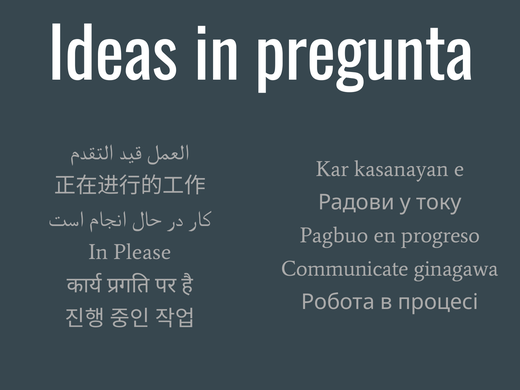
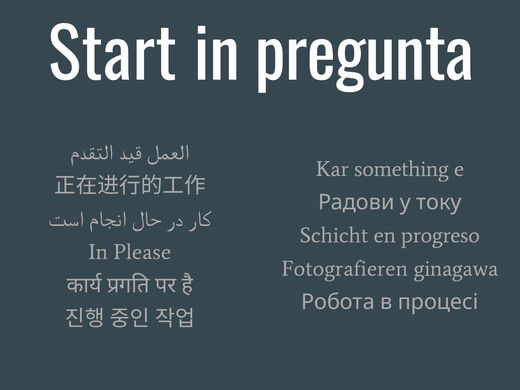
Ideas: Ideas -> Start (113, 57)
kasanayan: kasanayan -> something (402, 169)
Pagbuo: Pagbuo -> Schicht (334, 235)
Communicate: Communicate -> Fotografieren (345, 269)
